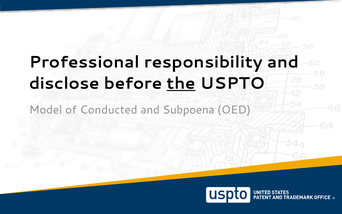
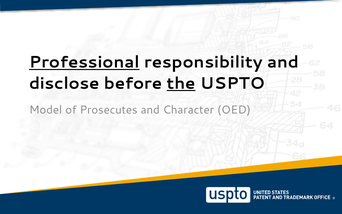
Professional underline: none -> present (84, 62)
Conducted: Conducted -> Prosecutes (109, 110)
Subpoena: Subpoena -> Character (188, 110)
